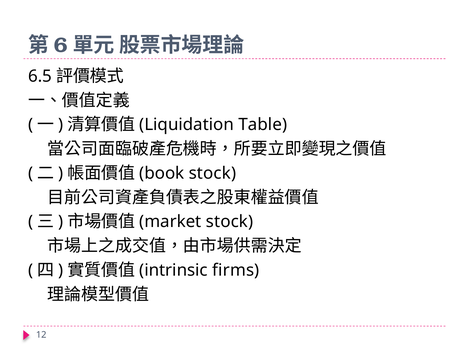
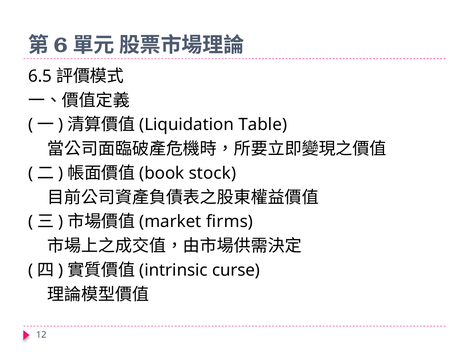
stock: stock -> firms (230, 222)
firms: firms -> curse (236, 270)
